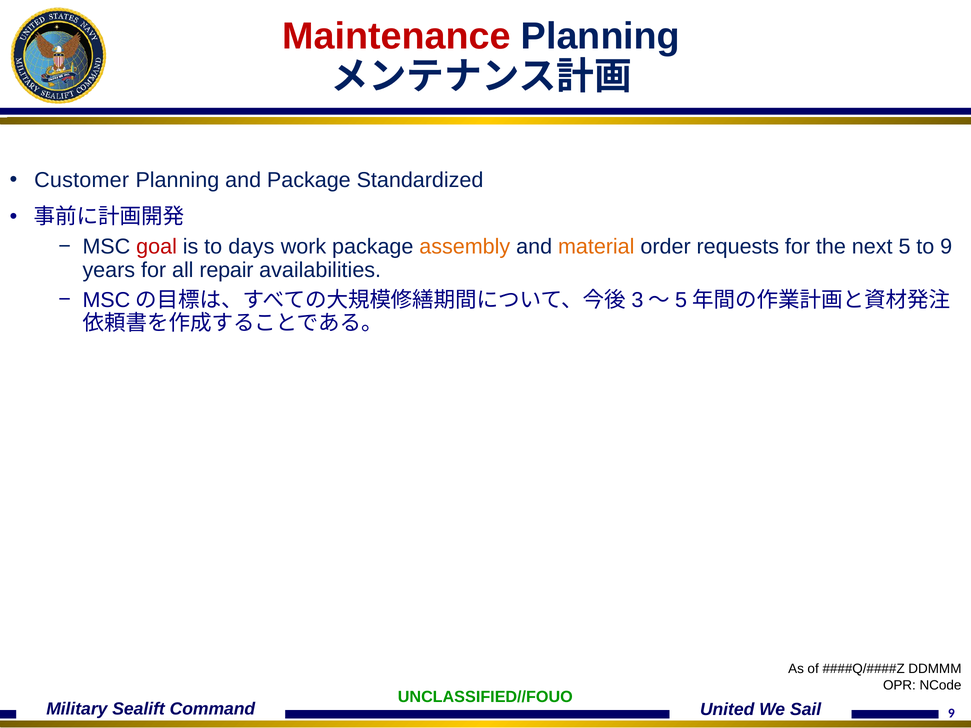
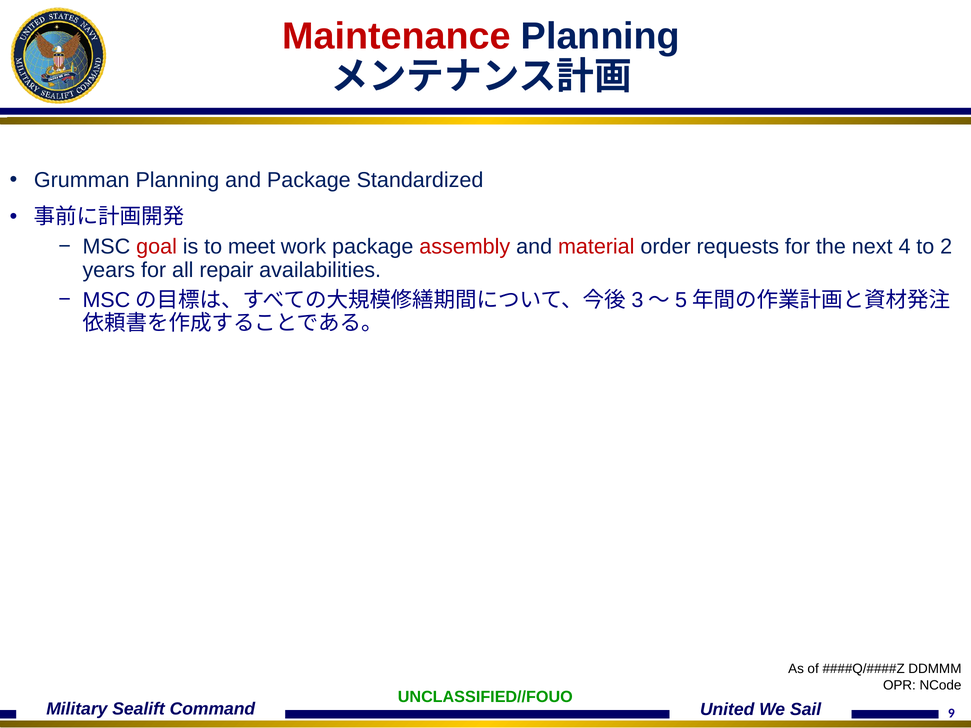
Customer: Customer -> Grumman (82, 180)
days: days -> meet (252, 247)
assembly colour: orange -> red (465, 247)
material colour: orange -> red (596, 247)
5: 5 -> 4 (905, 247)
to 9: 9 -> 2 (946, 247)
